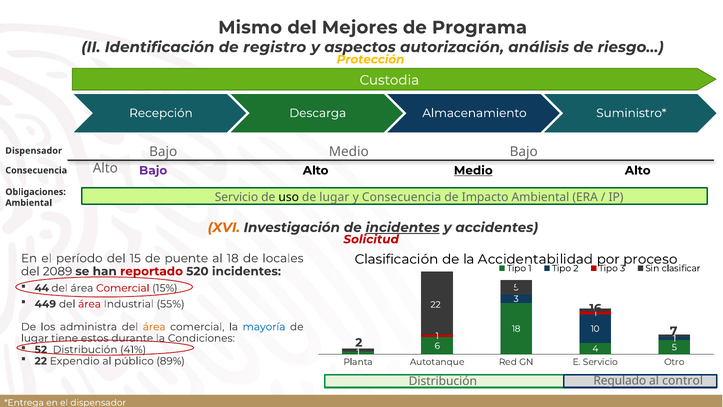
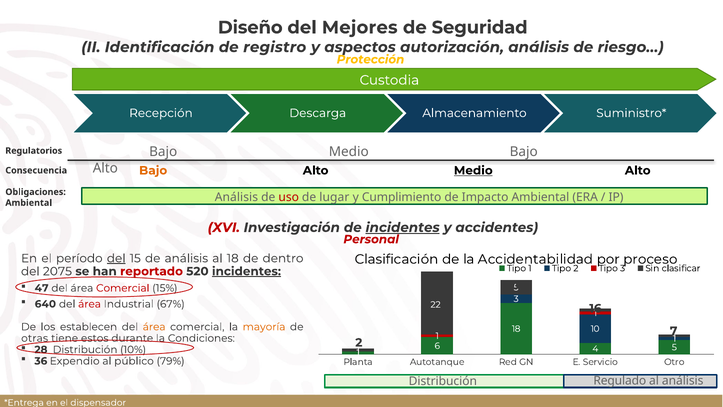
Mismo: Mismo -> Diseño (250, 27)
Programa: Programa -> Seguridad (480, 27)
Dispensador: Dispensador -> Regulatorios (34, 151)
Bajo colour: purple -> orange (153, 170)
Servicio: Servicio -> Análisis (236, 197)
uso colour: black -> red (289, 197)
y Consecuencia: Consecuencia -> Cumplimiento (402, 197)
XVI colour: orange -> red (224, 227)
Solicitud: Solicitud -> Personal (371, 239)
del underline: none -> present (116, 258)
de puente: puente -> análisis (186, 258)
locales: locales -> dentro (283, 258)
2089: 2089 -> 2075 (57, 271)
incidentes underline: none -> present (246, 271)
44: 44 -> 47 (42, 288)
449: 449 -> 640 (45, 304)
55%: 55% -> 67% (171, 304)
administra: administra -> establecen (89, 327)
mayoría colour: blue -> orange (264, 327)
lugar: lugar -> otras (35, 338)
52: 52 -> 28 (41, 349)
41%: 41% -> 10% (133, 349)
22: 22 -> 36 (41, 361)
89%: 89% -> 79% (171, 361)
al control: control -> análisis (683, 380)
